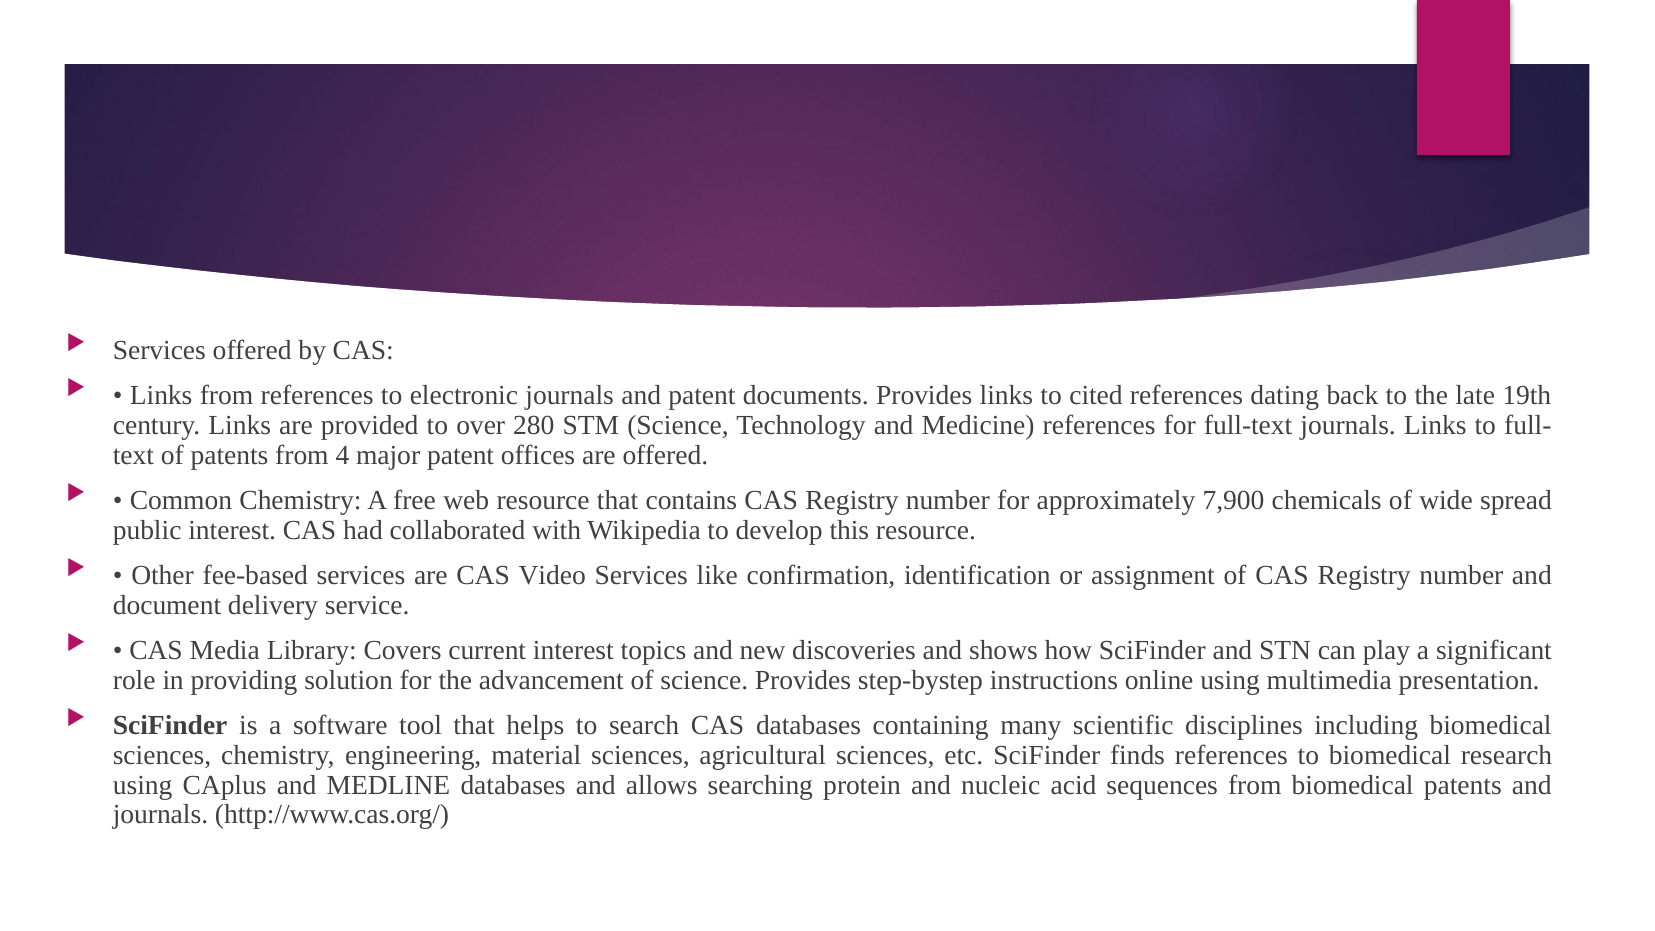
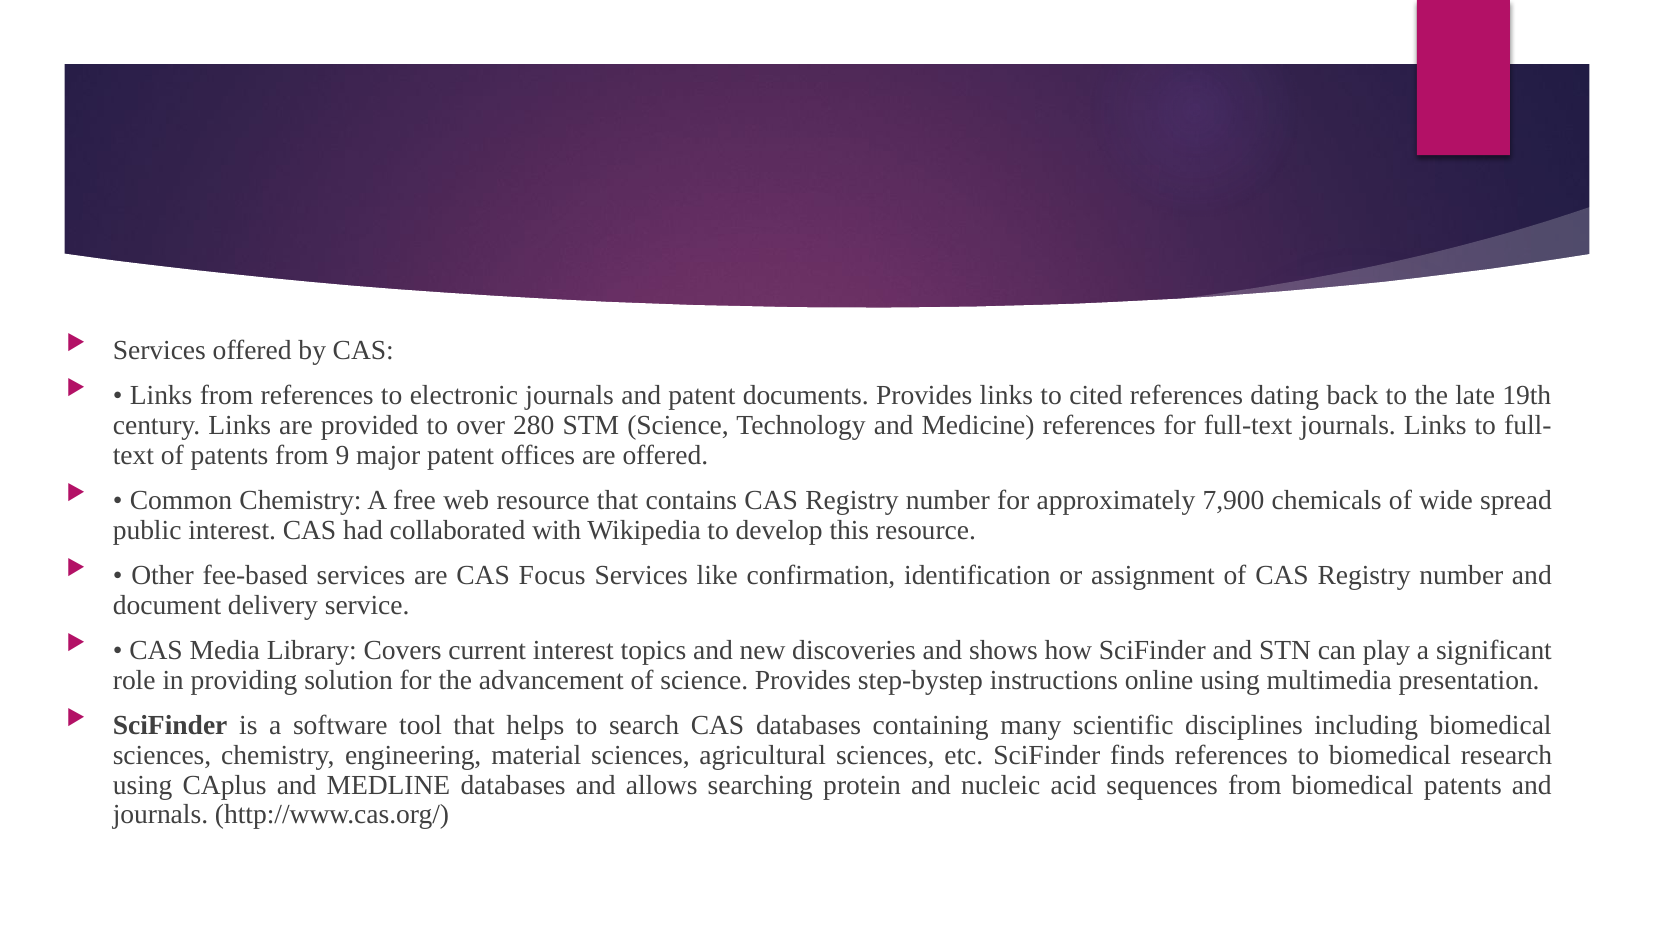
4: 4 -> 9 (342, 455)
Video: Video -> Focus (552, 575)
